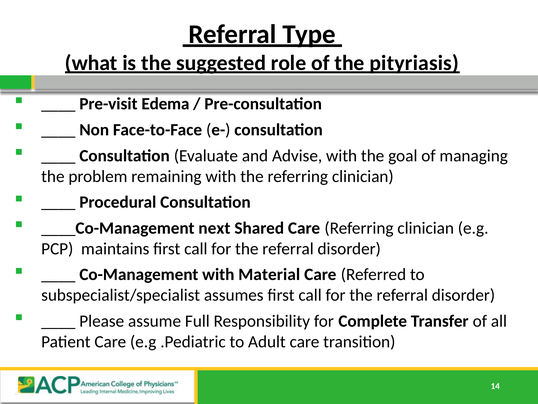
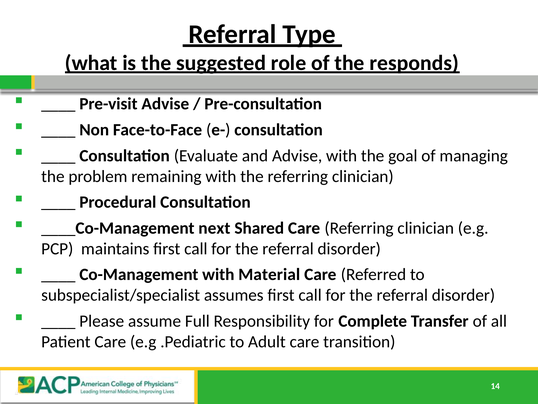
pityriasis: pityriasis -> responds (414, 63)
Pre-visit Edema: Edema -> Advise (165, 104)
